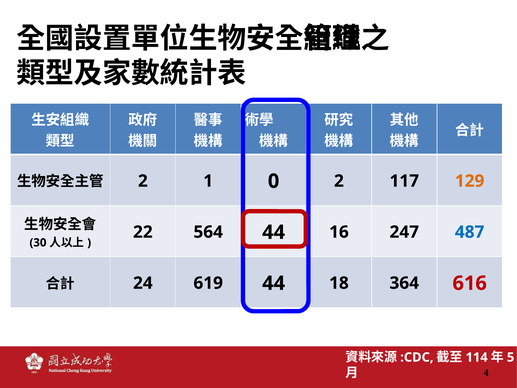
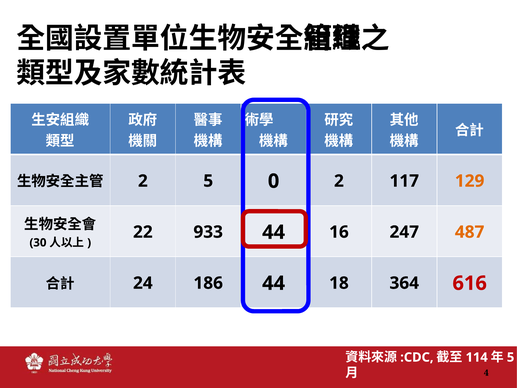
2 1: 1 -> 5 (208, 181)
564: 564 -> 933 (208, 232)
487 colour: blue -> orange (470, 232)
619: 619 -> 186 (208, 283)
